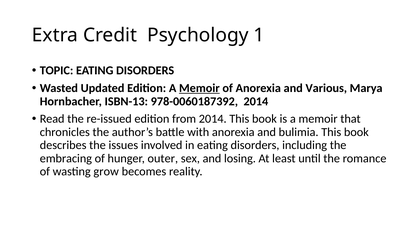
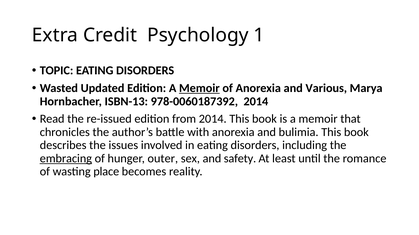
embracing underline: none -> present (66, 159)
losing: losing -> safety (240, 159)
grow: grow -> place (106, 172)
